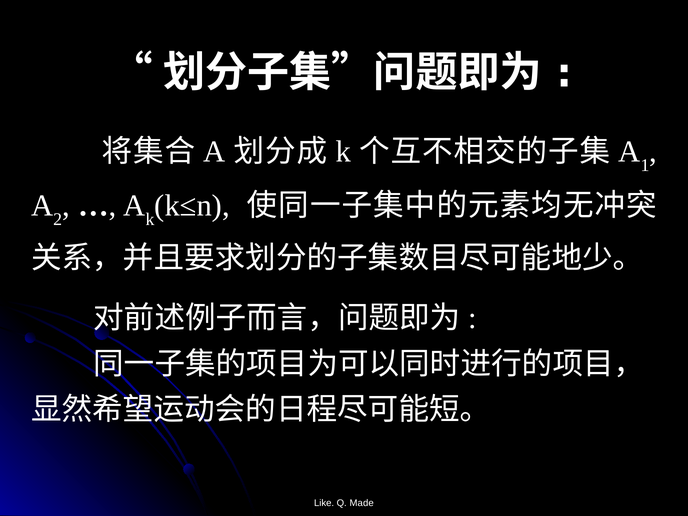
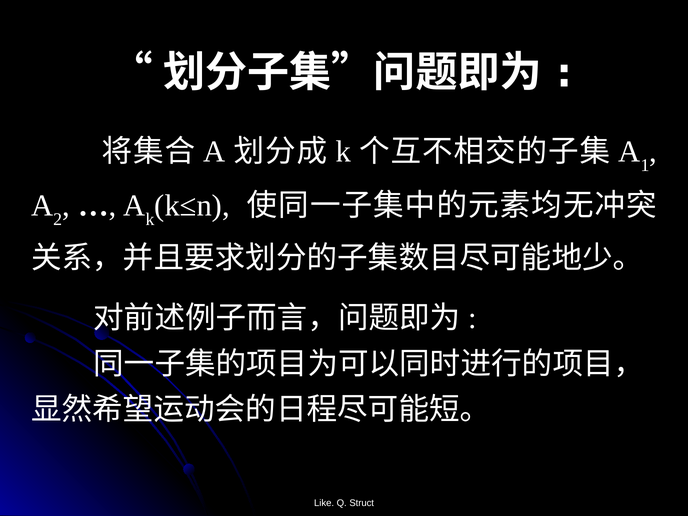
Made: Made -> Struct (362, 503)
